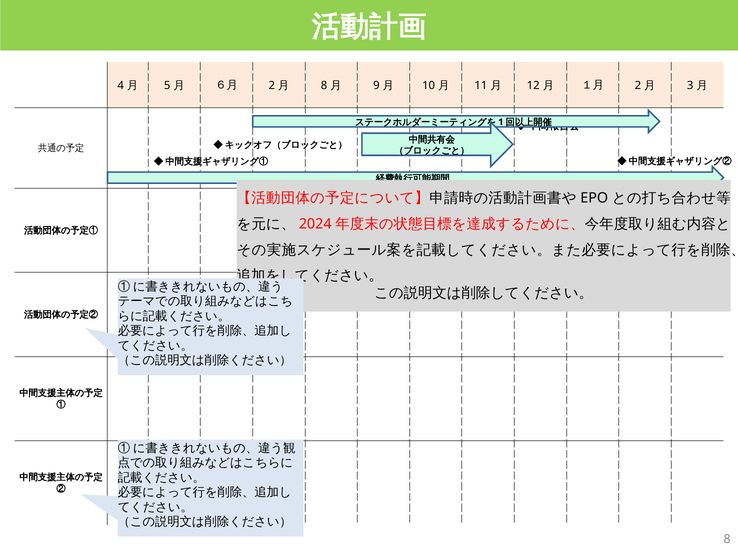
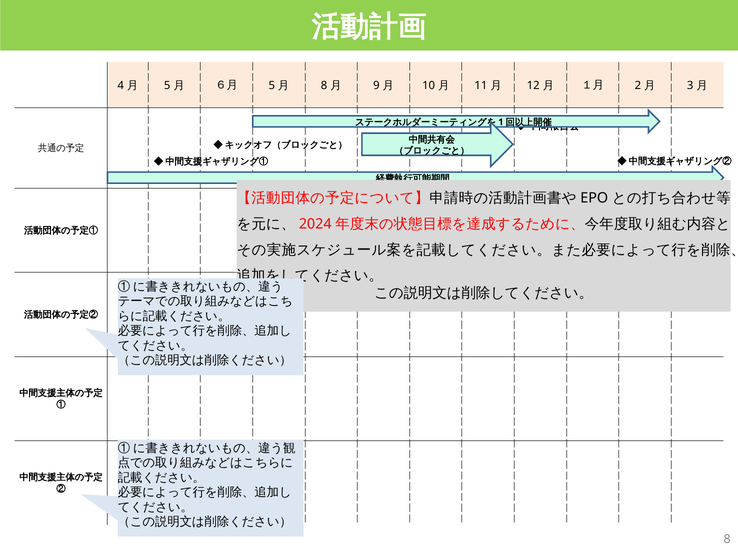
2: 2 -> 5 (272, 85)
